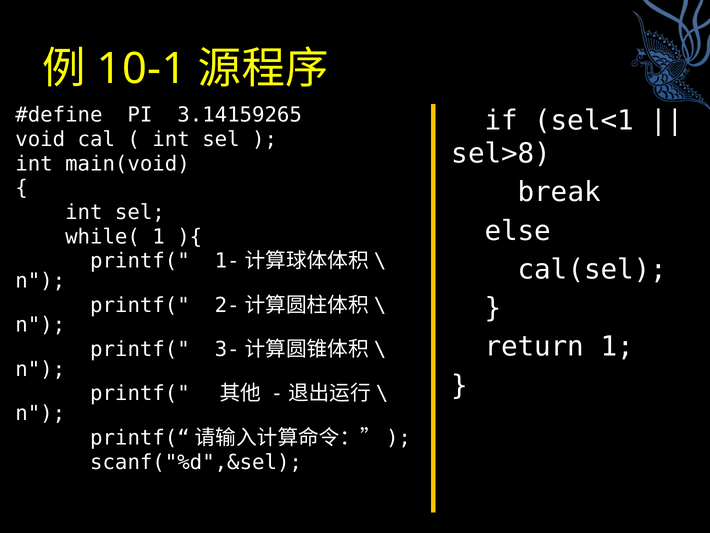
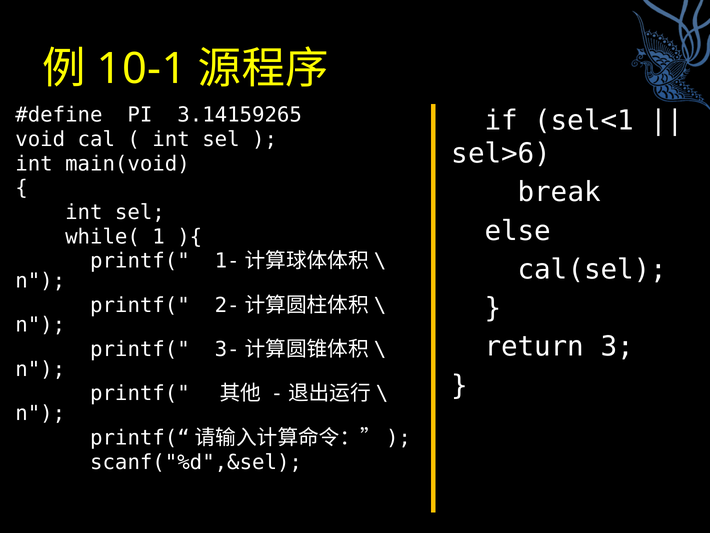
sel>8: sel>8 -> sel>6 (501, 154)
return 1: 1 -> 3 (617, 347)
